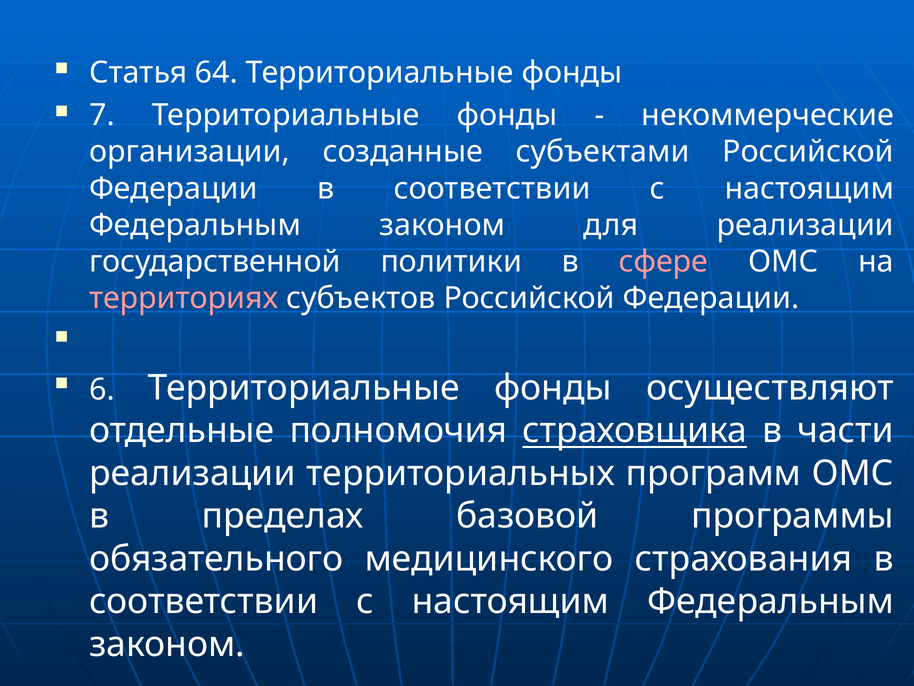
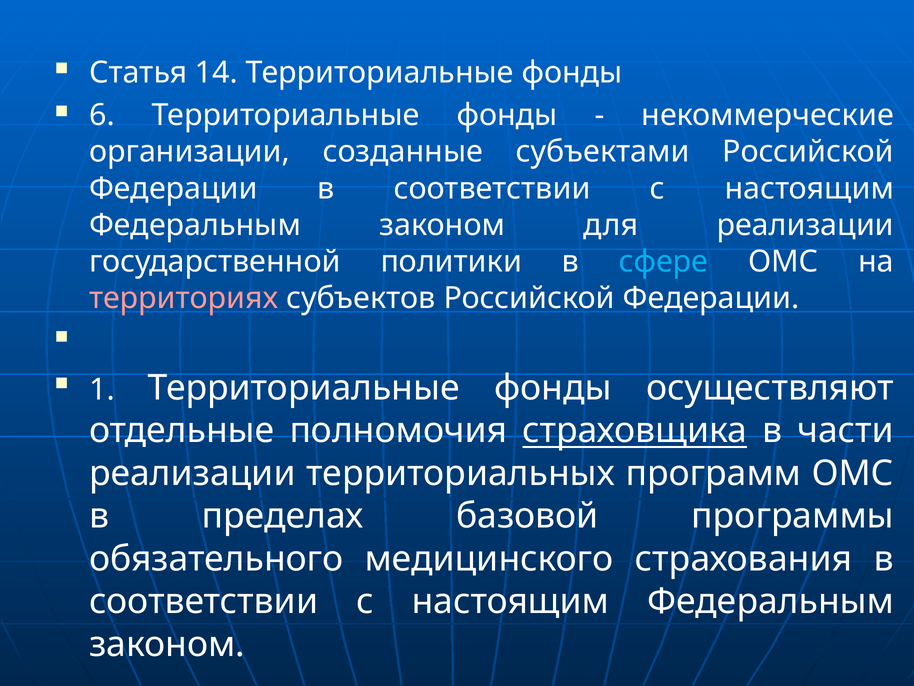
64: 64 -> 14 (217, 73)
7: 7 -> 6 (102, 115)
сфере colour: pink -> light blue (664, 261)
6: 6 -> 1 (102, 389)
